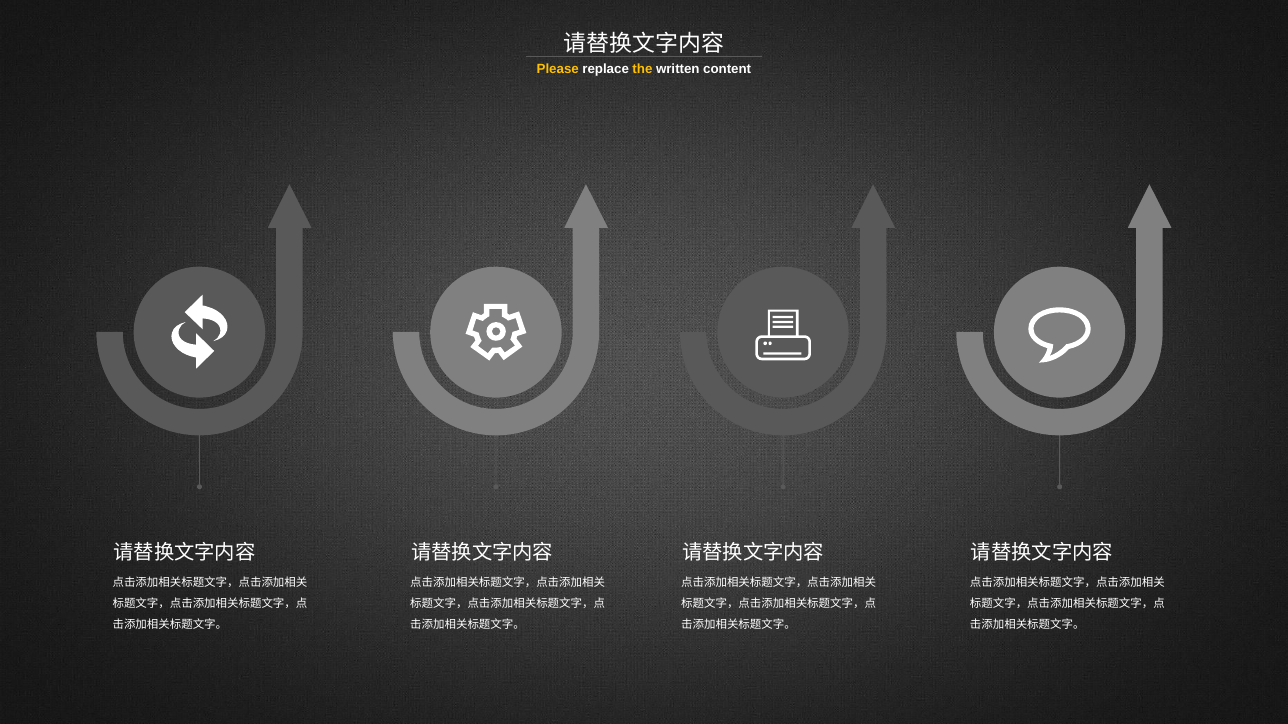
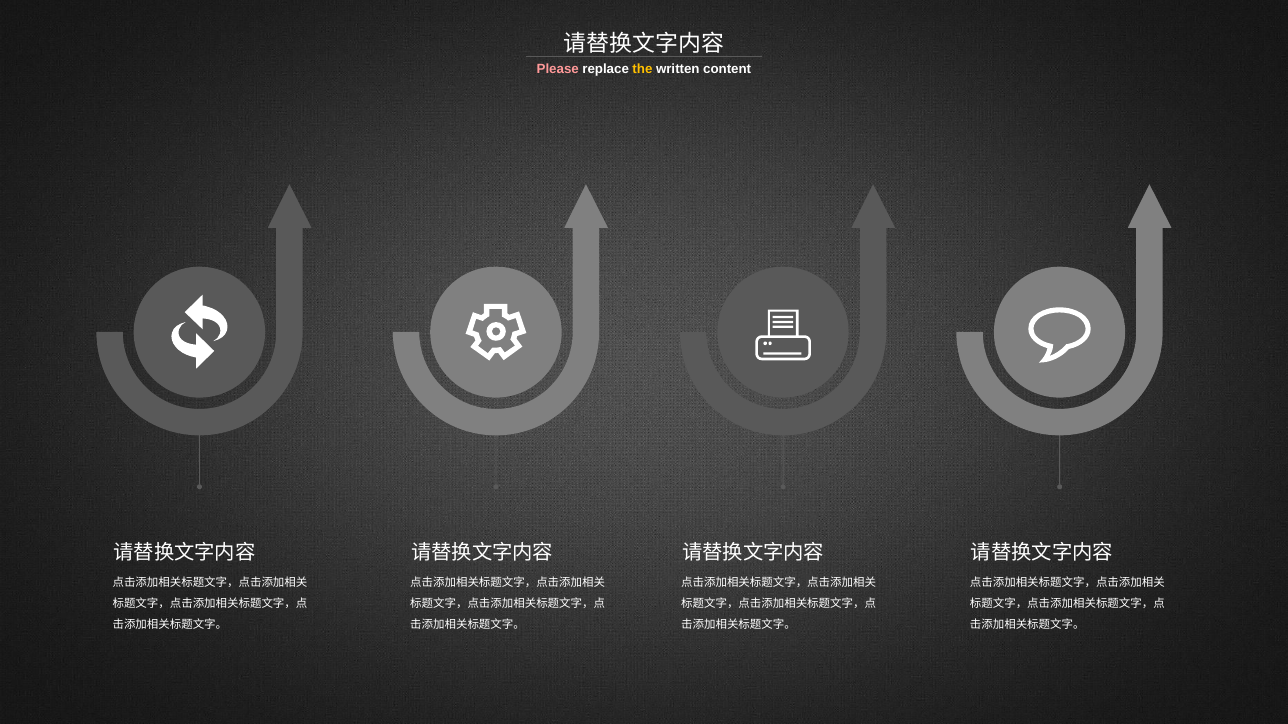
Please colour: yellow -> pink (558, 69)
